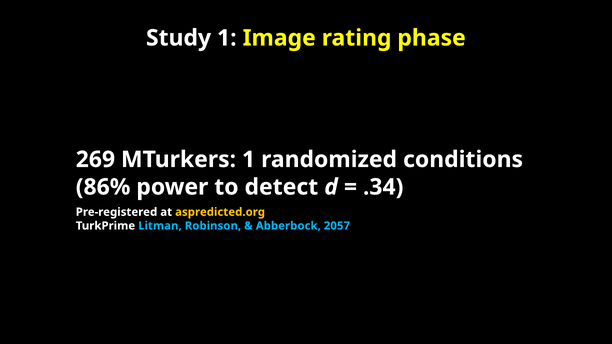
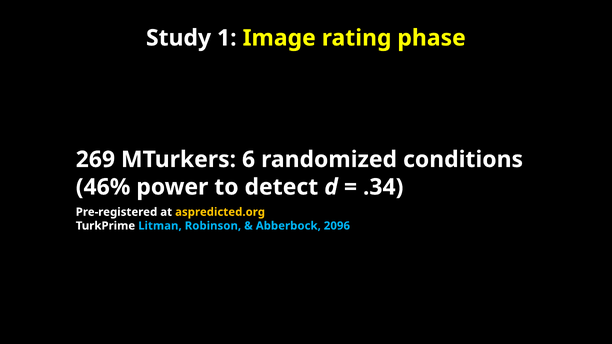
MTurkers 1: 1 -> 6 (249, 160)
86%: 86% -> 46% (103, 187)
2057: 2057 -> 2096 (337, 226)
